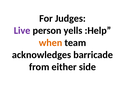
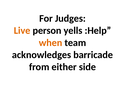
Live colour: purple -> orange (22, 30)
